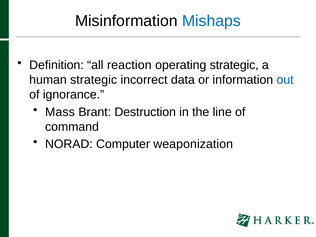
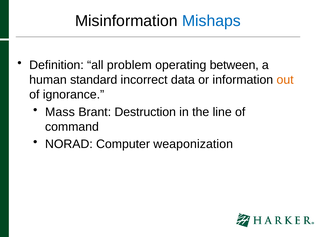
reaction: reaction -> problem (129, 65)
operating strategic: strategic -> between (234, 65)
human strategic: strategic -> standard (94, 80)
out colour: blue -> orange (285, 80)
